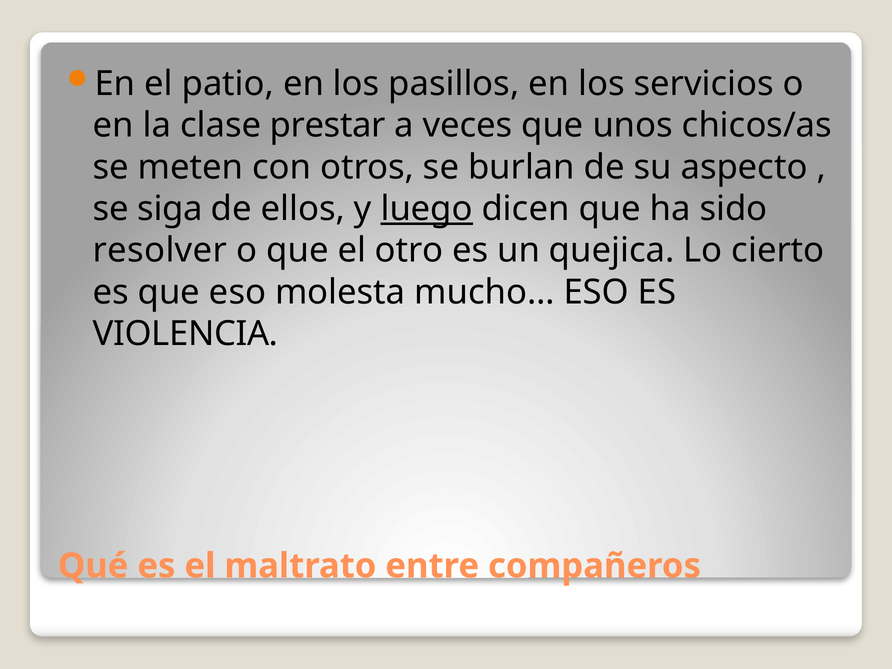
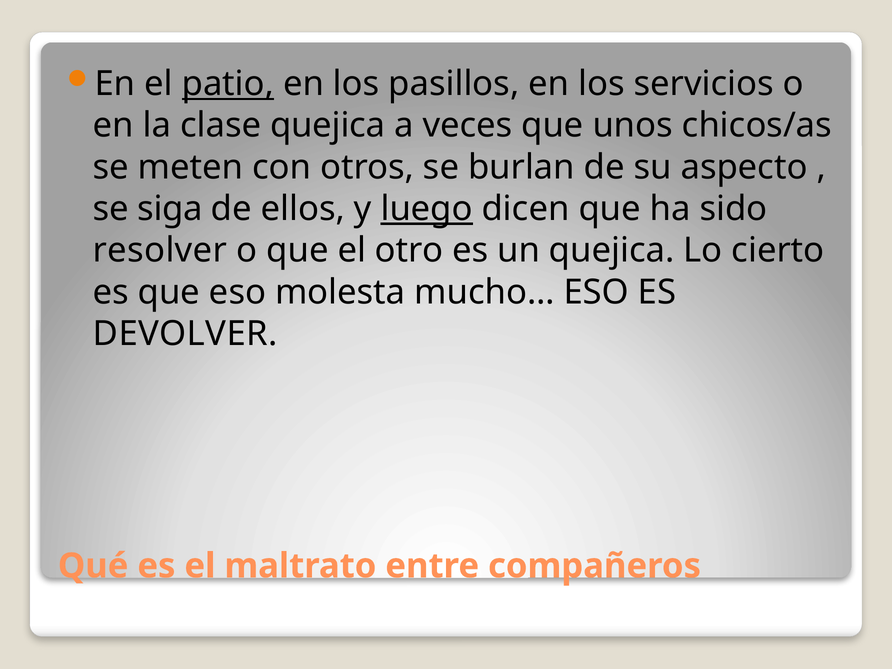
patio underline: none -> present (228, 84)
clase prestar: prestar -> quejica (328, 126)
VIOLENCIA: VIOLENCIA -> DEVOLVER (185, 334)
